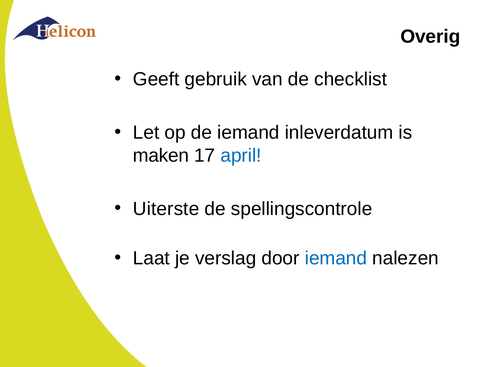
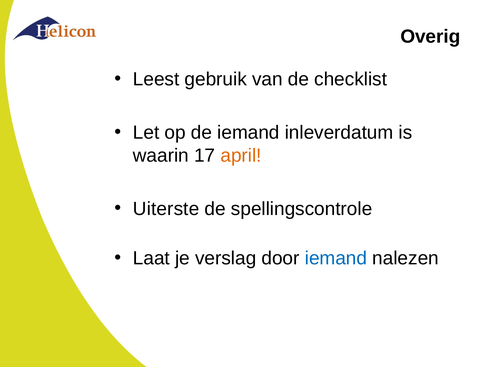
Geeft: Geeft -> Leest (156, 79)
maken: maken -> waarin (161, 155)
april colour: blue -> orange (241, 155)
